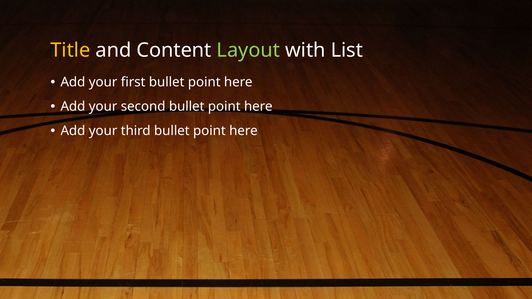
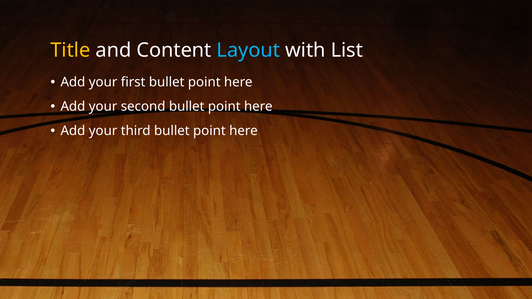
Layout colour: light green -> light blue (248, 50)
